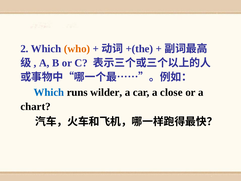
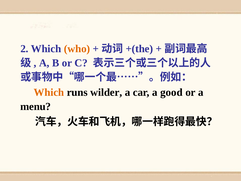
Which colour: blue -> orange (49, 92)
close: close -> good (171, 92)
chart: chart -> menu (36, 106)
